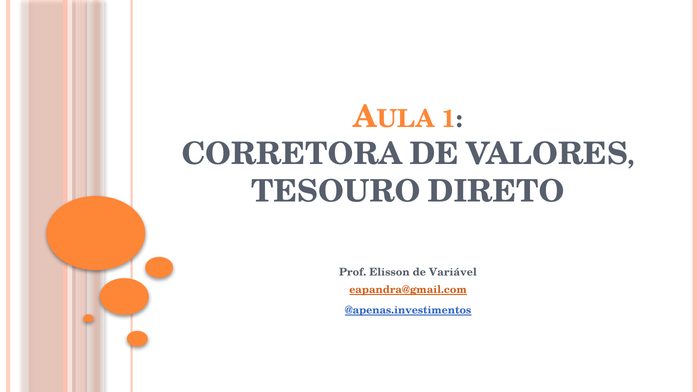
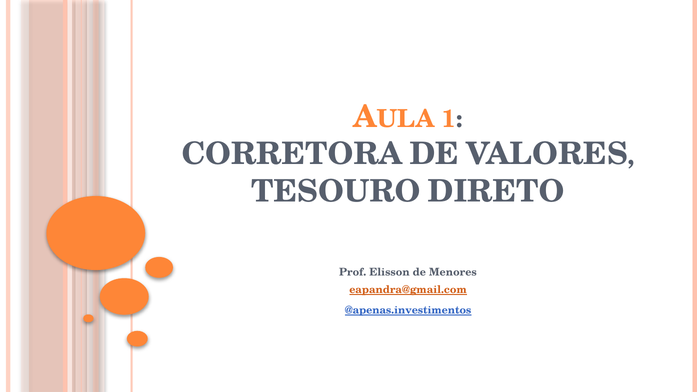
Variável: Variável -> Menores (453, 273)
